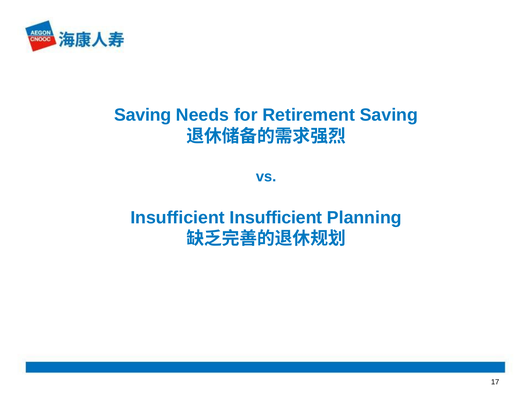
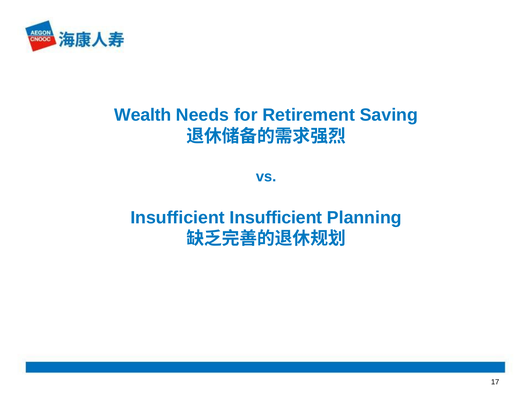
Saving: Saving -> Wealth (143, 115)
